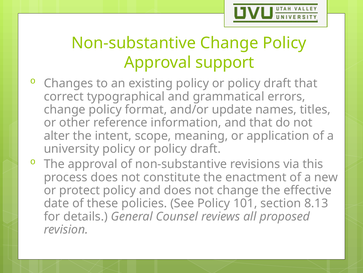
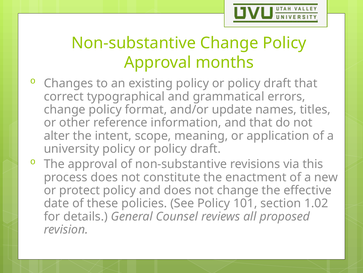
support: support -> months (225, 62)
8.13: 8.13 -> 1.02 (316, 203)
